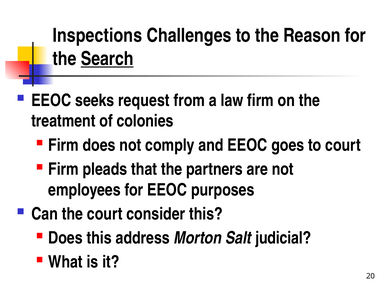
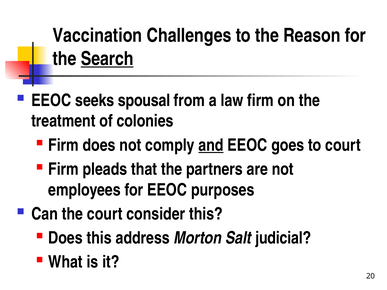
Inspections: Inspections -> Vaccination (97, 36)
request: request -> spousal (144, 101)
and underline: none -> present (211, 145)
